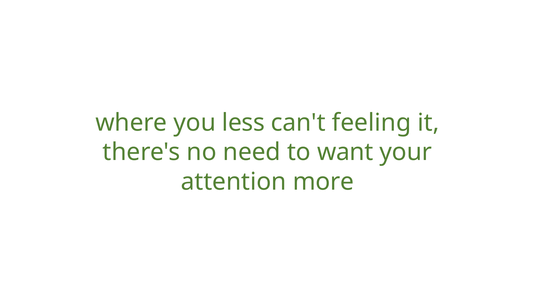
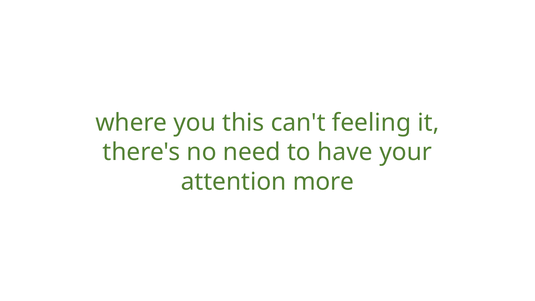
less: less -> this (243, 123)
want: want -> have (345, 152)
